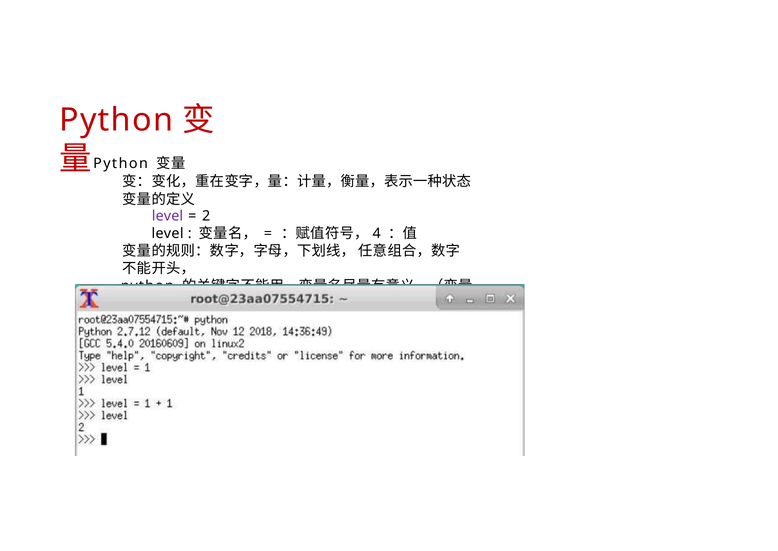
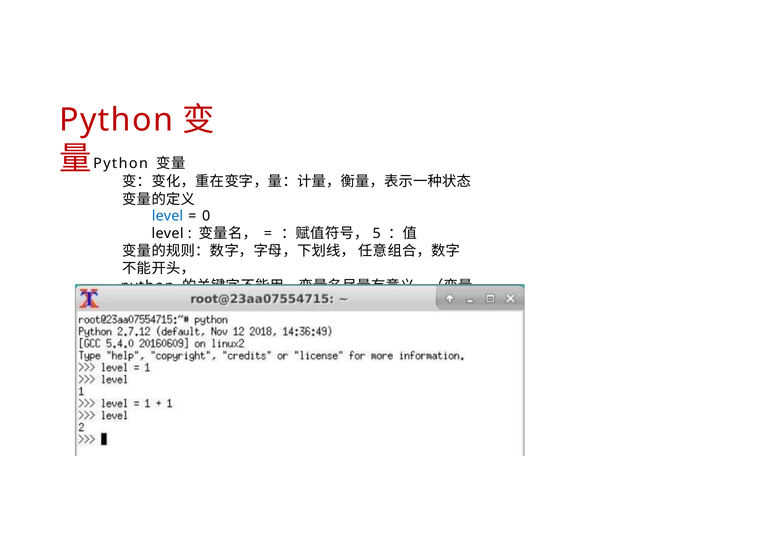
level colour: purple -> blue (167, 216)
2: 2 -> 0 (206, 216)
4: 4 -> 5 (377, 233)
